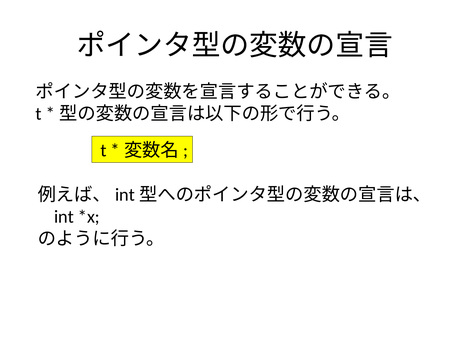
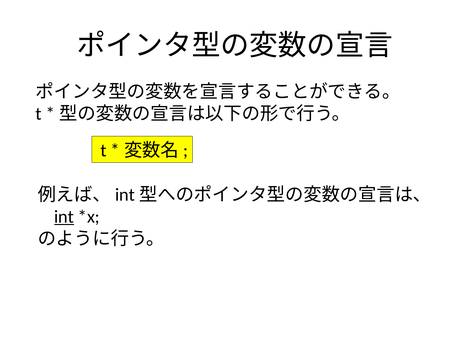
int underline: none -> present (64, 216)
